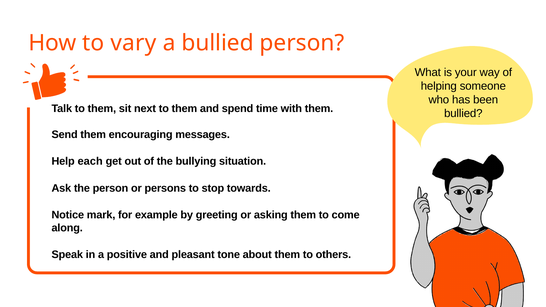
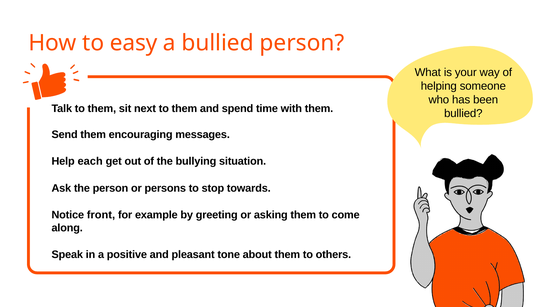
vary: vary -> easy (134, 43)
mark: mark -> front (101, 215)
